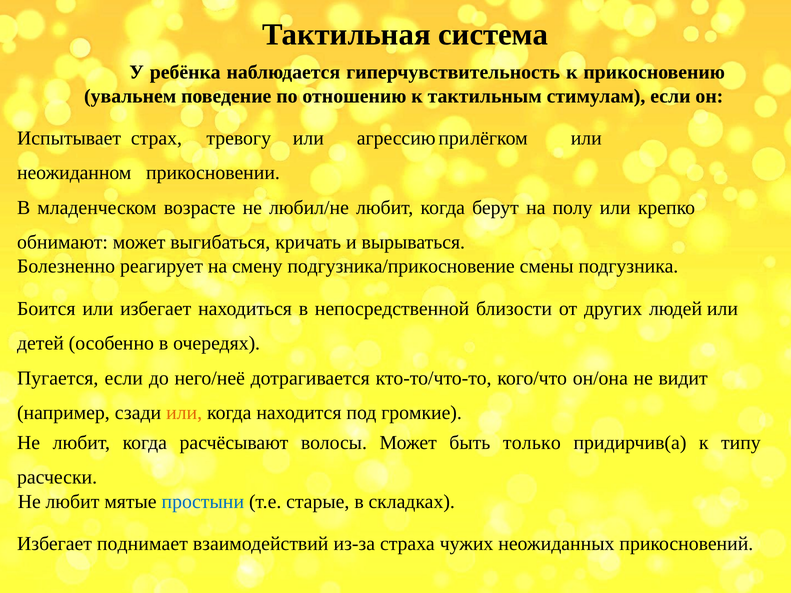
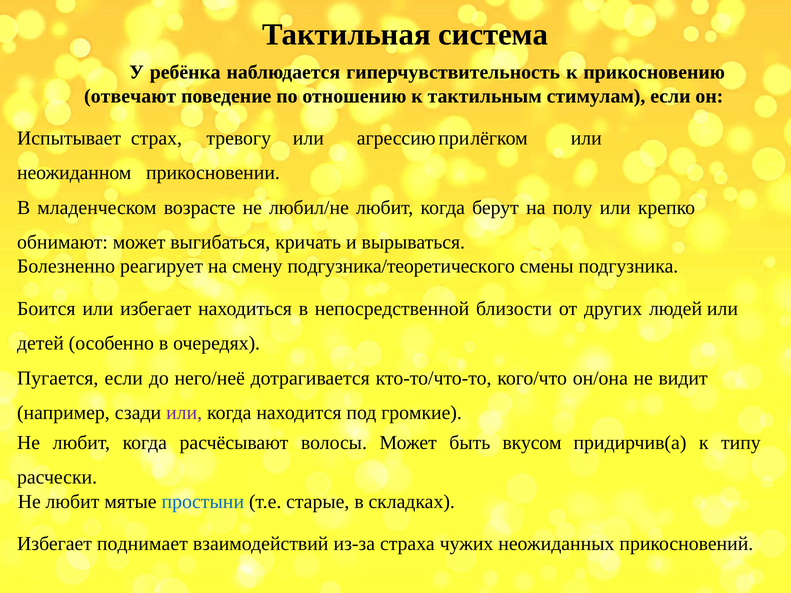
увальнем: увальнем -> отвечают (130, 96)
подгузника/прикосновение: подгузника/прикосновение -> подгузника/теоретического (401, 266)
или colour: orange -> purple (184, 413)
только: только -> вкусом (532, 443)
